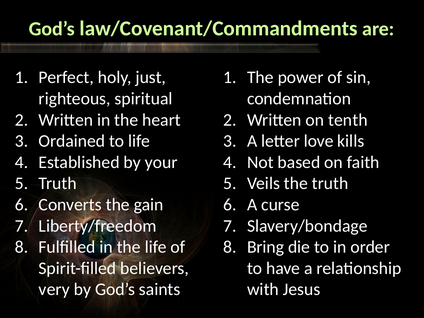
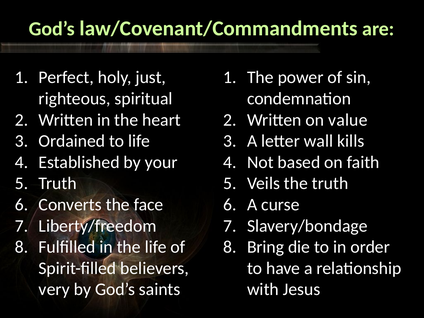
tenth: tenth -> value (348, 120)
love: love -> wall (319, 141)
gain: gain -> face (149, 205)
